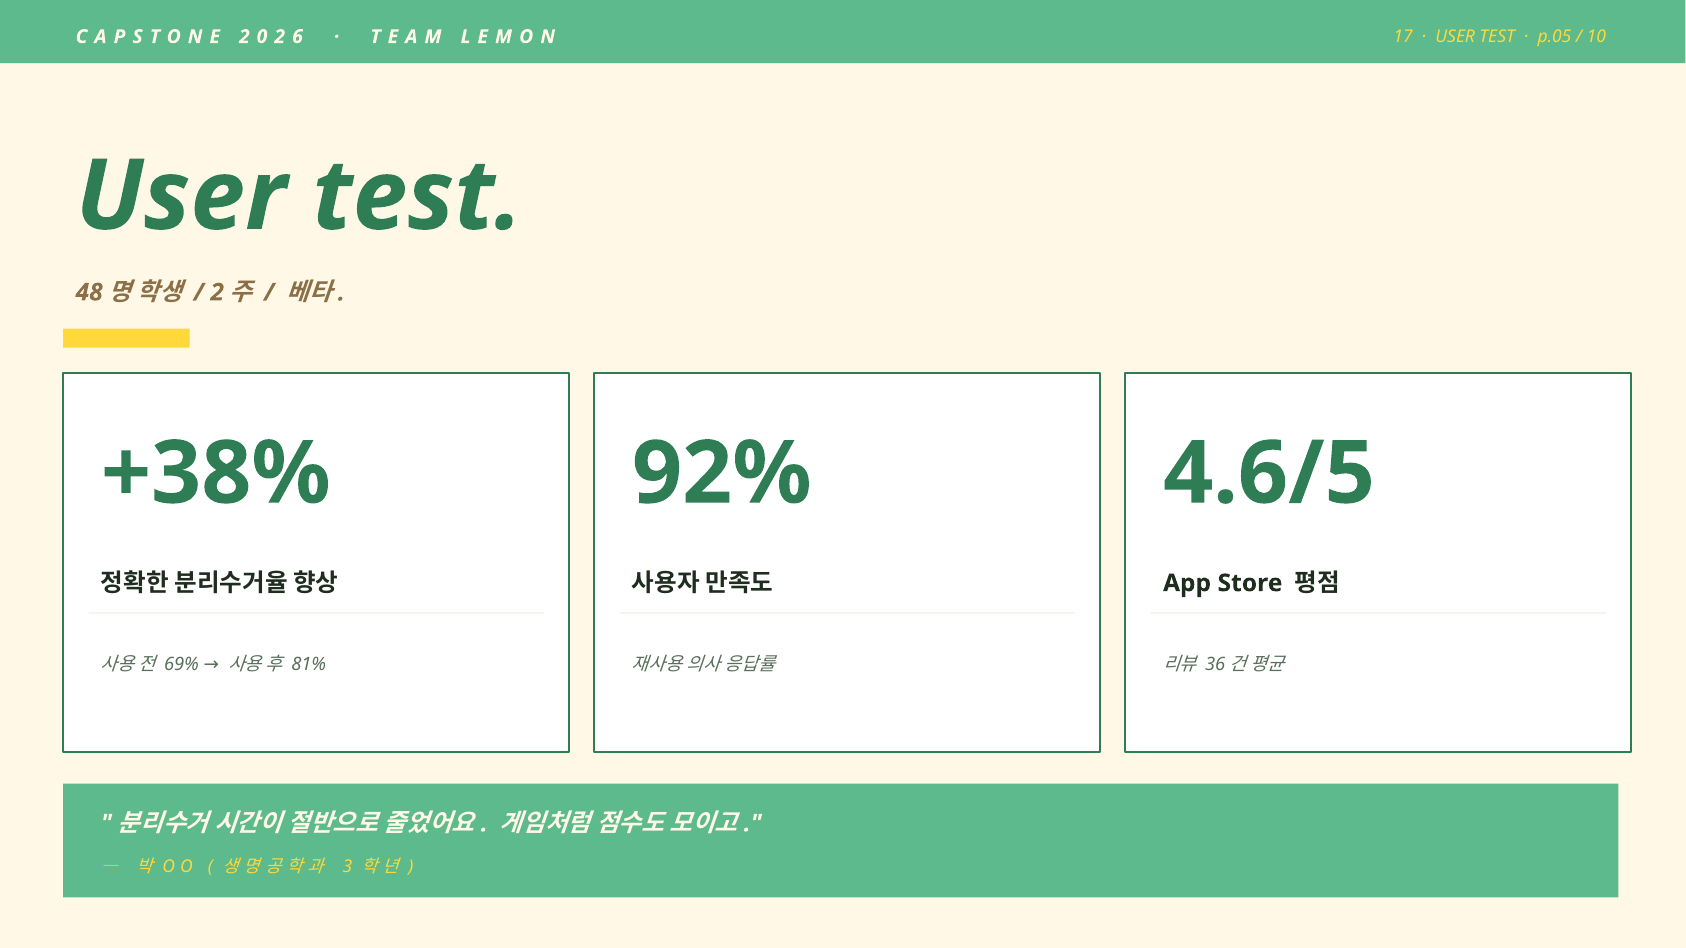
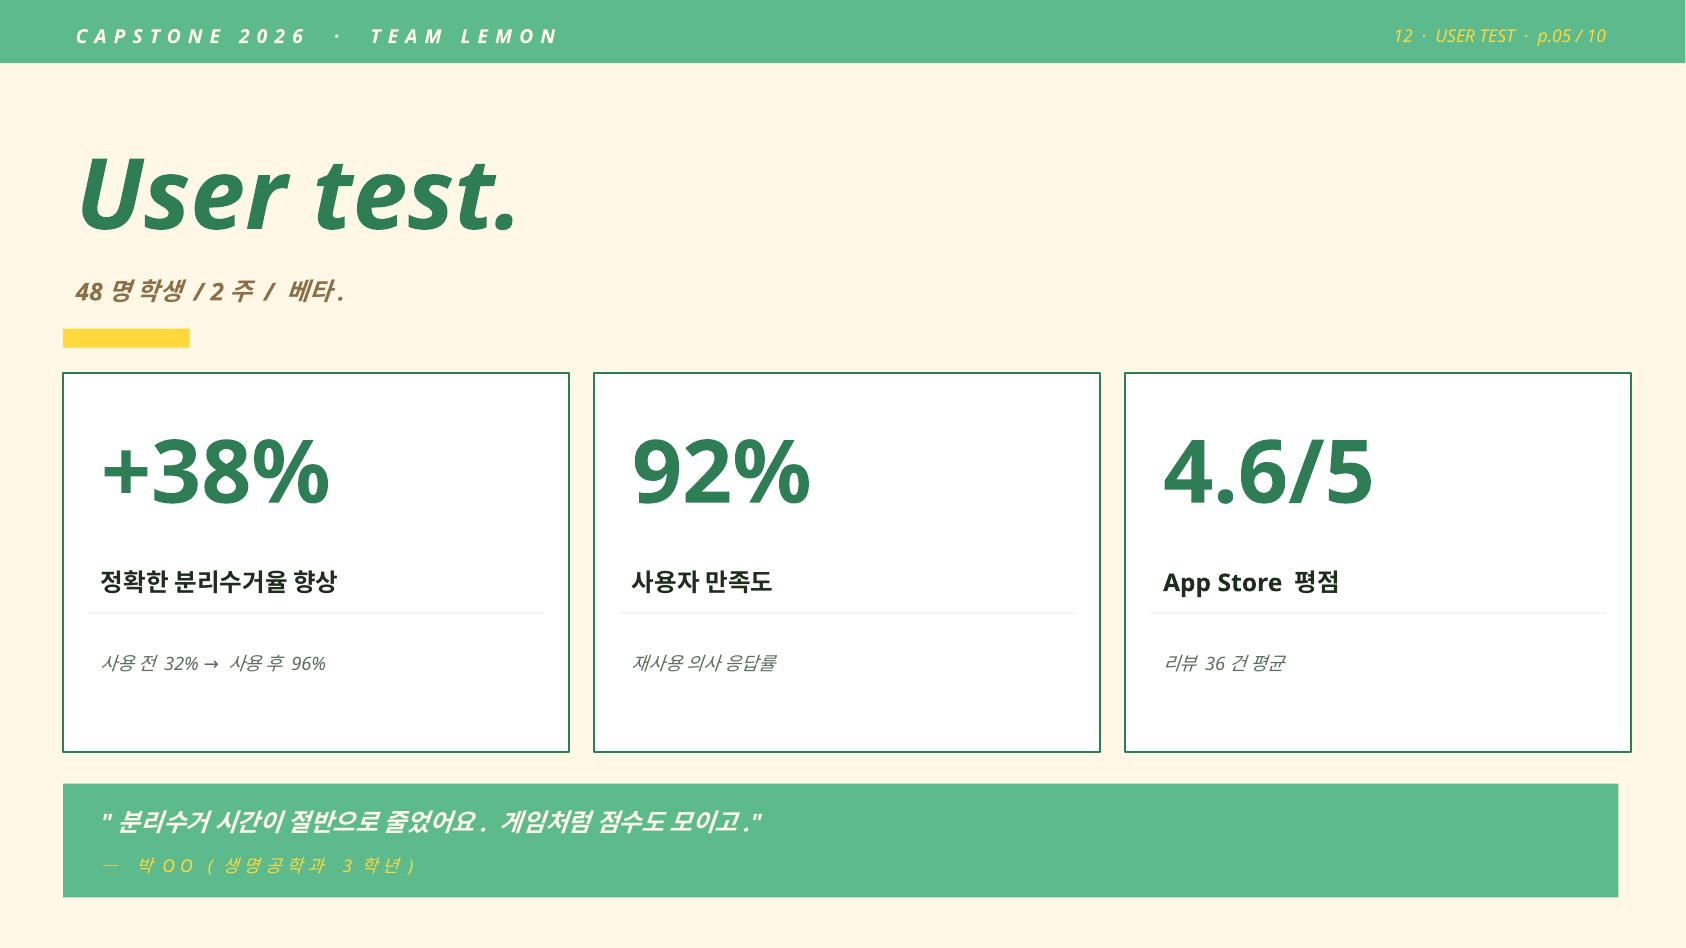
17: 17 -> 12 (1403, 37)
69%: 69% -> 32% (181, 665)
81%: 81% -> 96% (309, 665)
